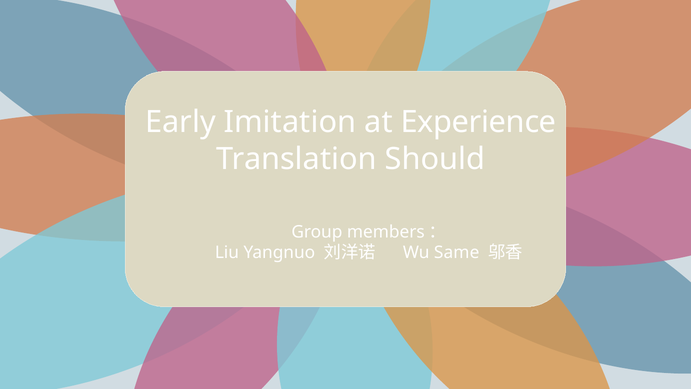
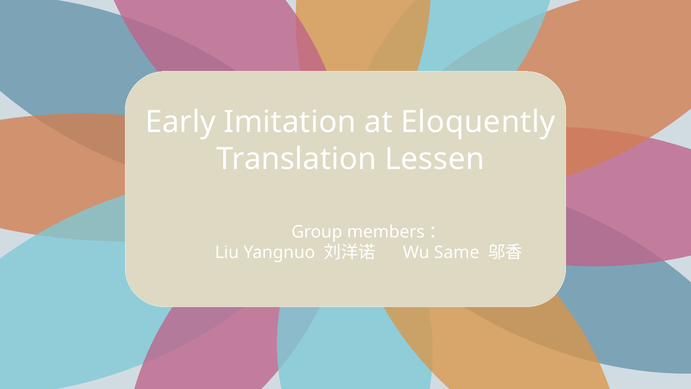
Experience: Experience -> Eloquently (478, 122)
Should: Should -> Lessen (435, 159)
